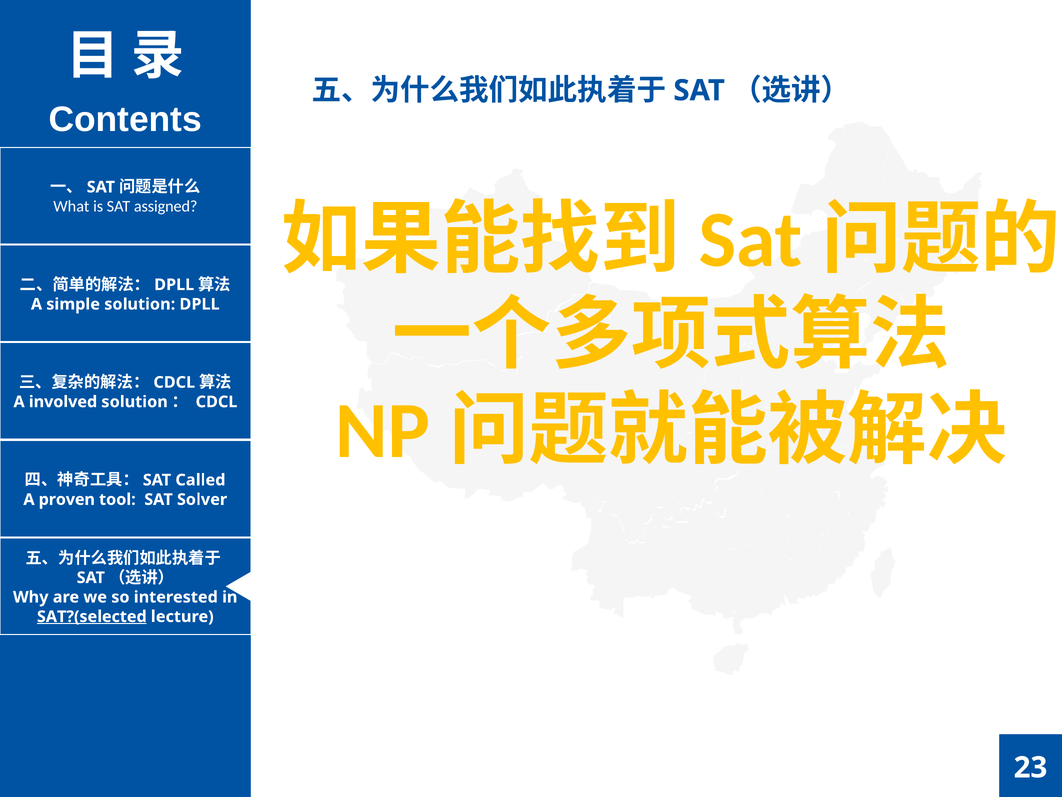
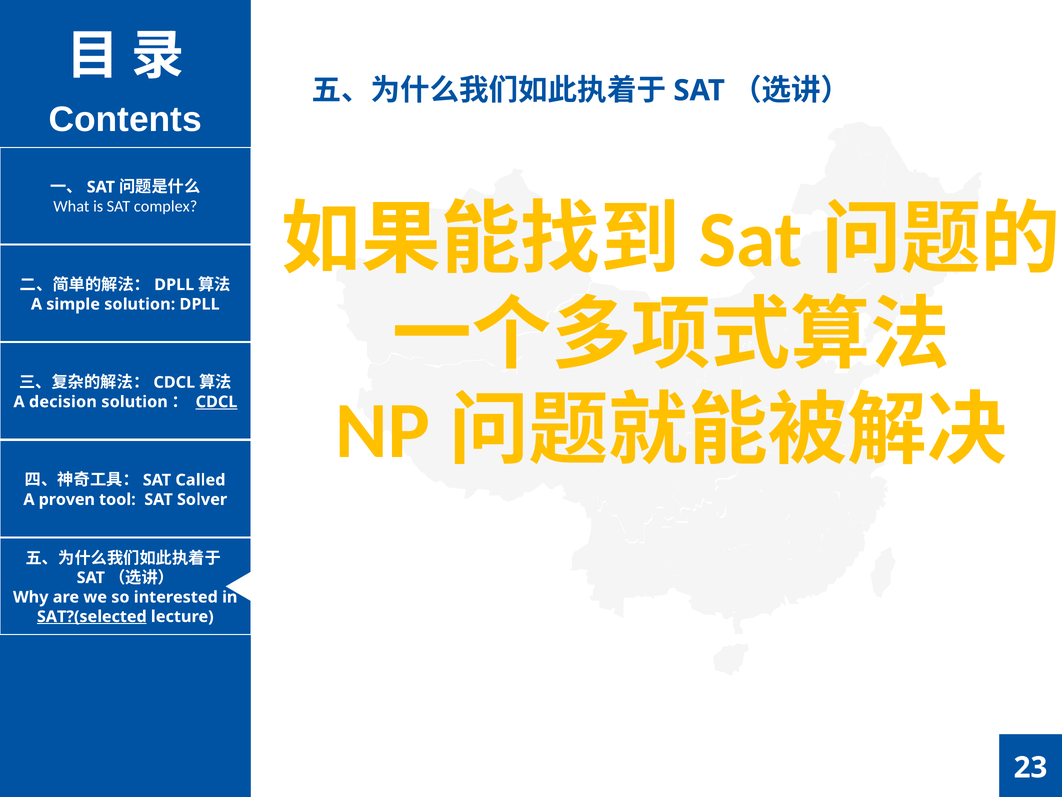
assigned: assigned -> complex (166, 206)
involved: involved -> decision (63, 402)
CDCL underline: none -> present (216, 402)
